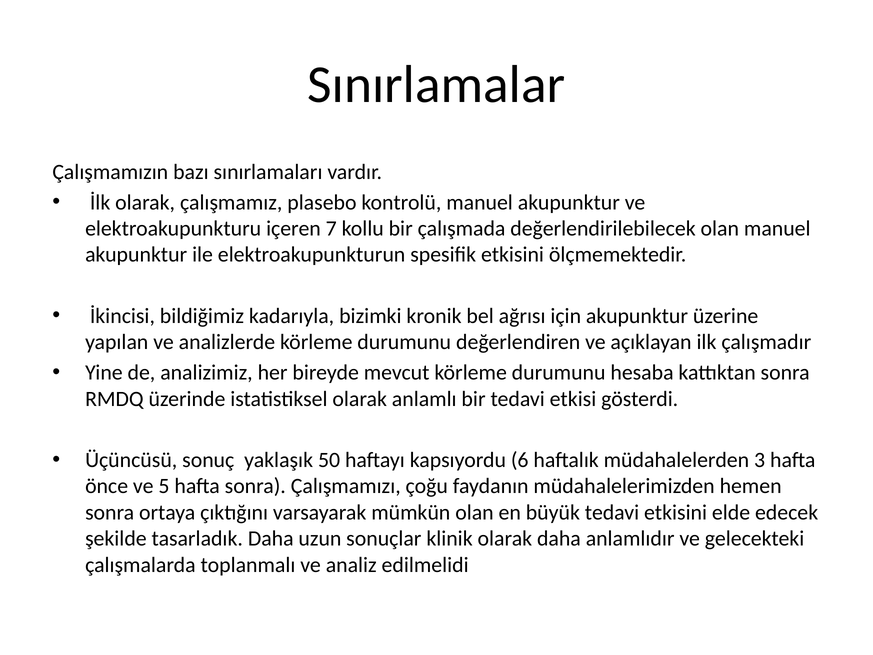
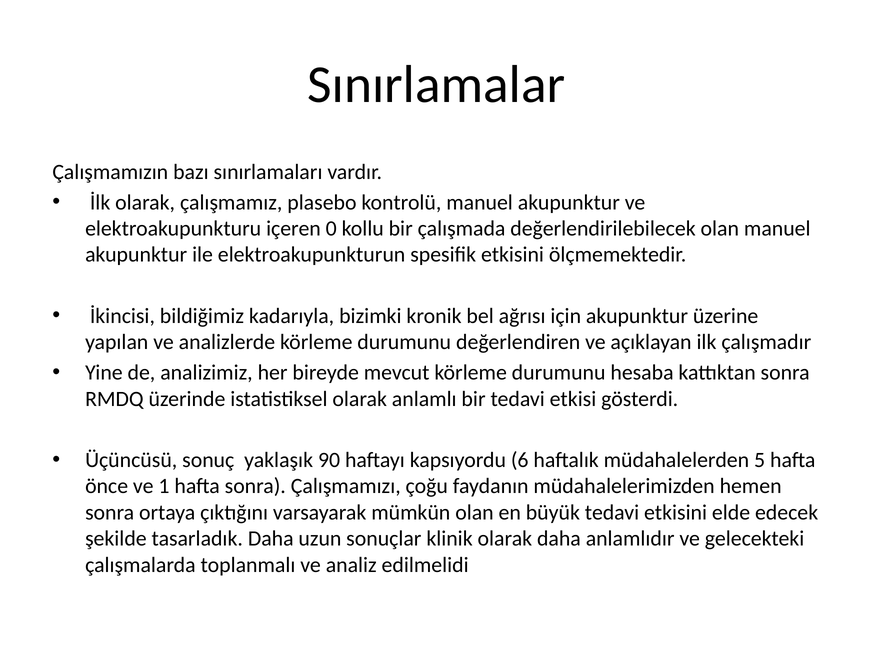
7: 7 -> 0 (331, 229)
50: 50 -> 90 (329, 460)
3: 3 -> 5 (760, 460)
5: 5 -> 1 (164, 486)
